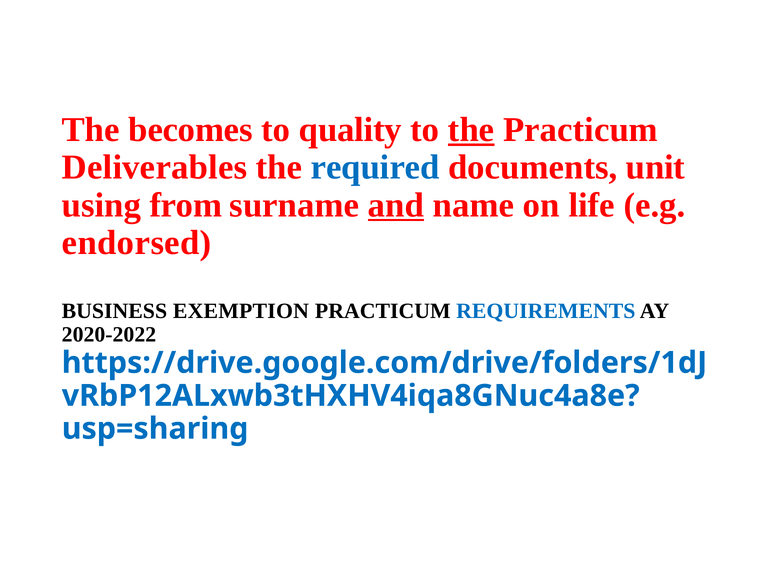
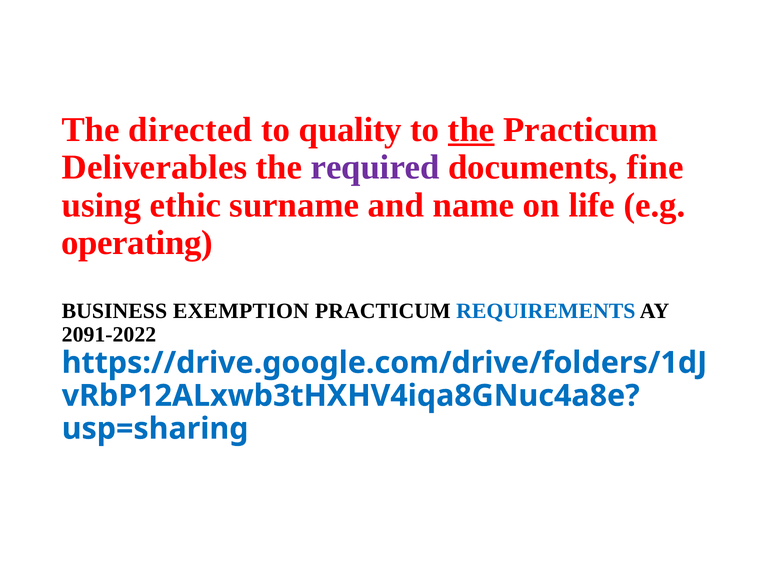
becomes: becomes -> directed (190, 130)
required colour: blue -> purple (375, 167)
unit: unit -> fine (655, 167)
from: from -> ethic (186, 205)
and underline: present -> none (396, 205)
endorsed: endorsed -> operating (137, 243)
2020-2022: 2020-2022 -> 2091-2022 (109, 335)
